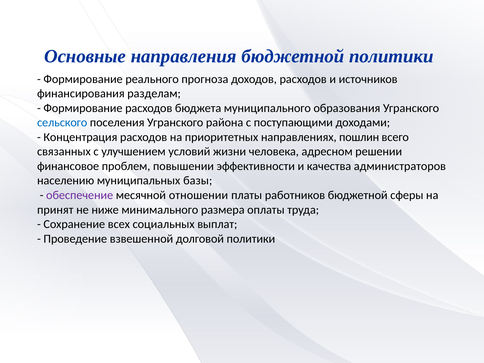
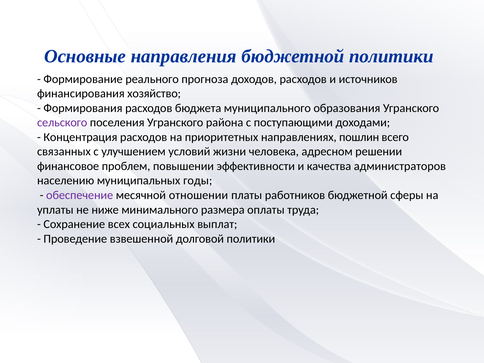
разделам: разделам -> хозяйство (154, 94)
Формирование: Формирование -> Формирования (83, 108)
сельского colour: blue -> purple (62, 123)
базы: базы -> годы (198, 181)
принят: принят -> уплаты (55, 210)
